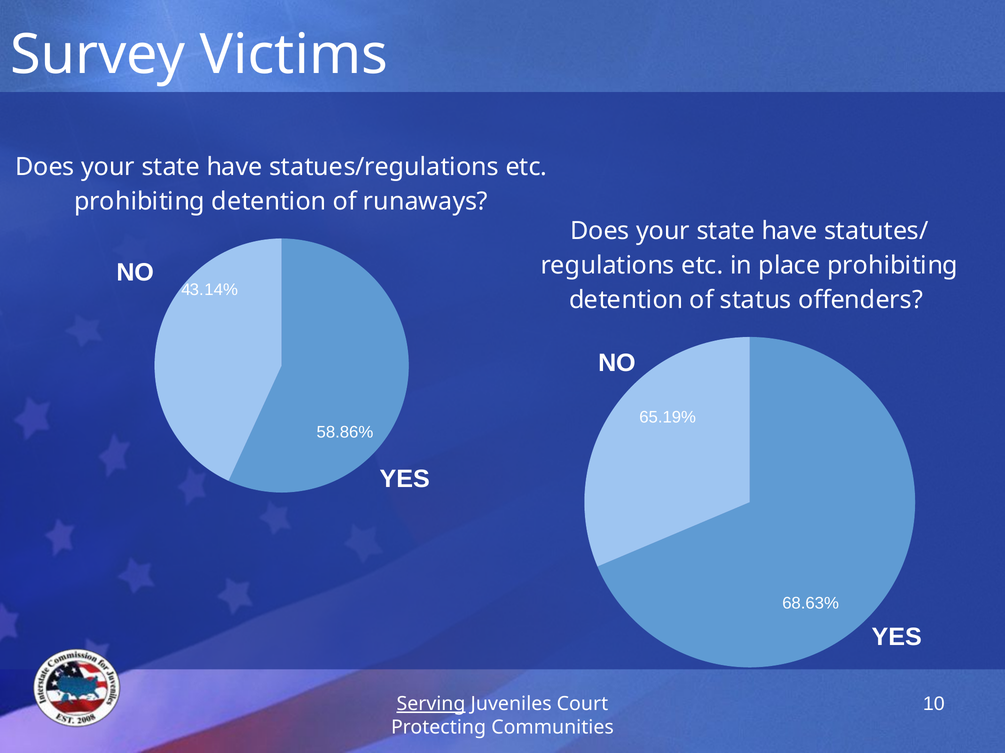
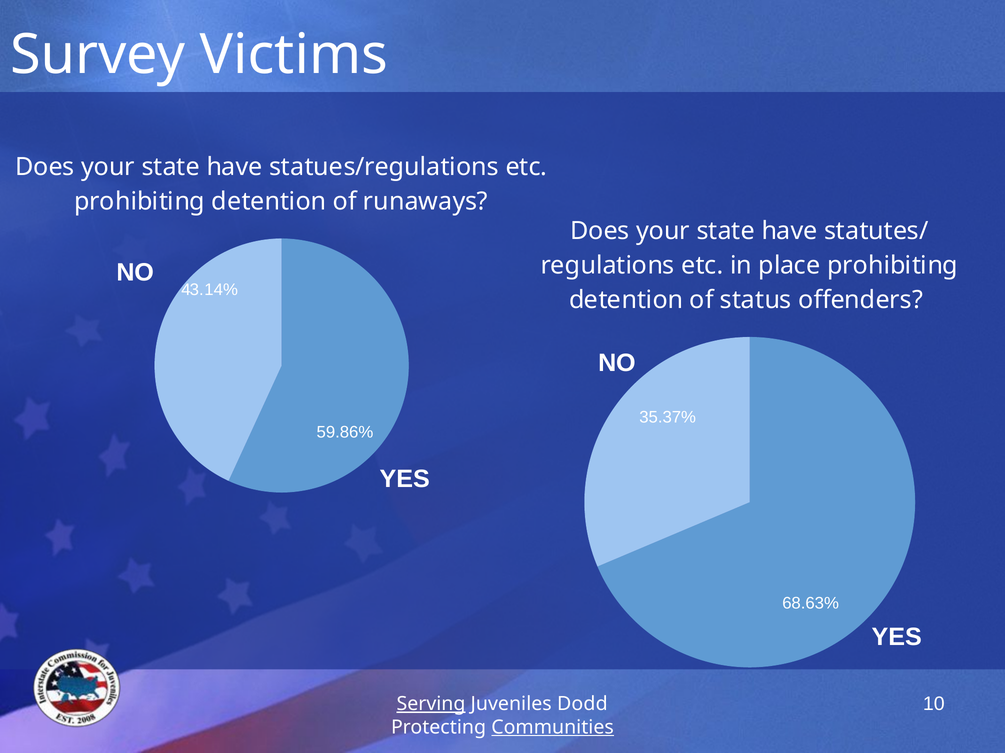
65.19%: 65.19% -> 35.37% (668, 417)
58.86%: 58.86% -> 59.86% (345, 433)
Court: Court -> Dodd (582, 705)
Communities underline: none -> present (553, 728)
